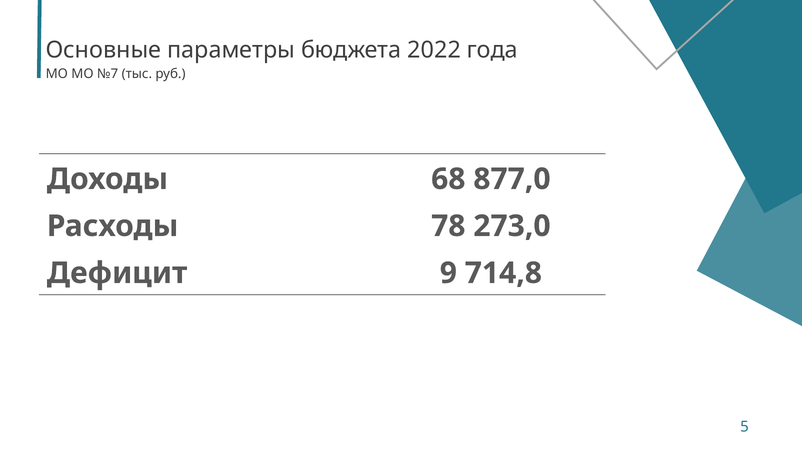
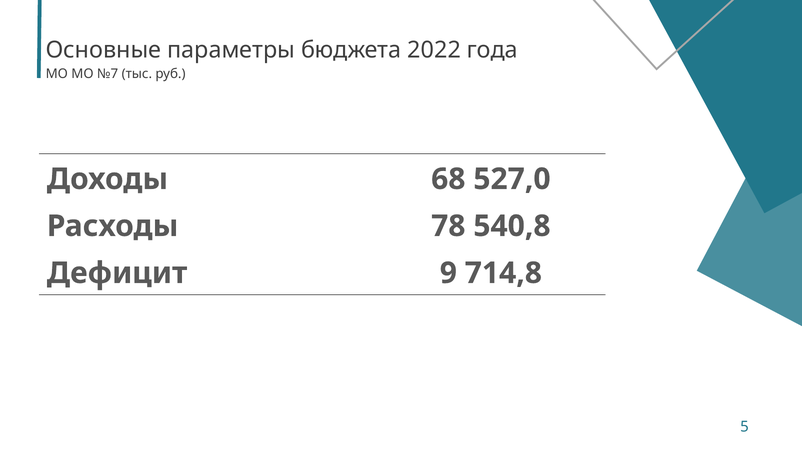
877,0: 877,0 -> 527,0 (512, 179)
273,0: 273,0 -> 540,8 (512, 226)
